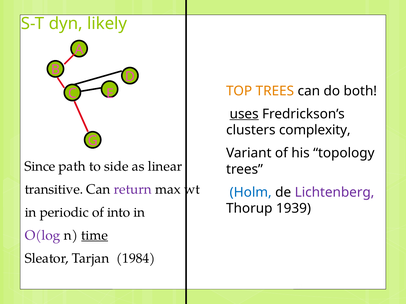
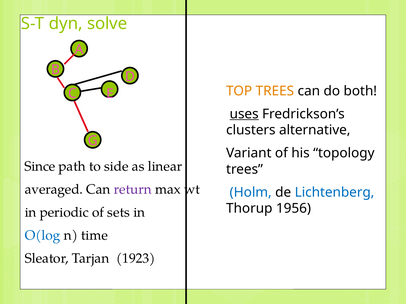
likely: likely -> solve (107, 23)
complexity: complexity -> alternative (315, 130)
transitive: transitive -> averaged (54, 190)
Lichtenberg colour: purple -> blue (335, 193)
1939: 1939 -> 1956 (293, 209)
into: into -> sets (119, 213)
O(log colour: purple -> blue (43, 236)
time underline: present -> none (95, 236)
1984: 1984 -> 1923 (136, 259)
